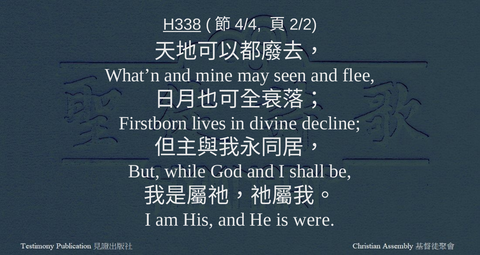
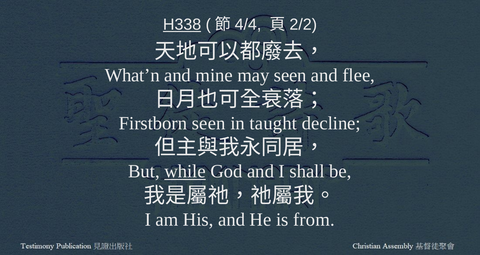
Firstborn lives: lives -> seen (209, 123)
divine: divine -> taught (273, 123)
while underline: none -> present (185, 171)
were: were -> from (314, 219)
